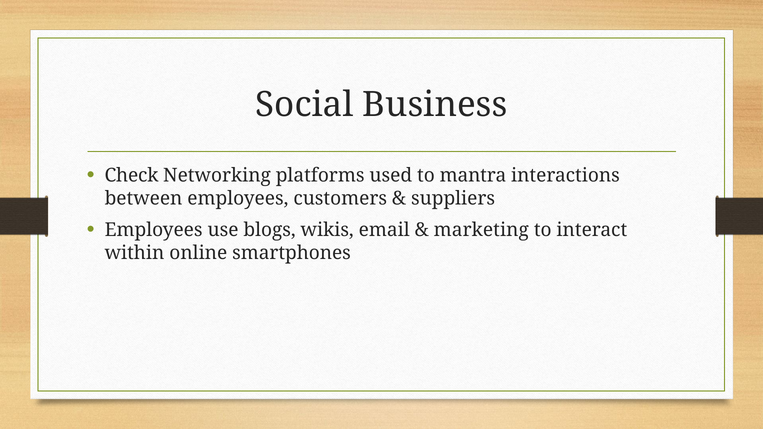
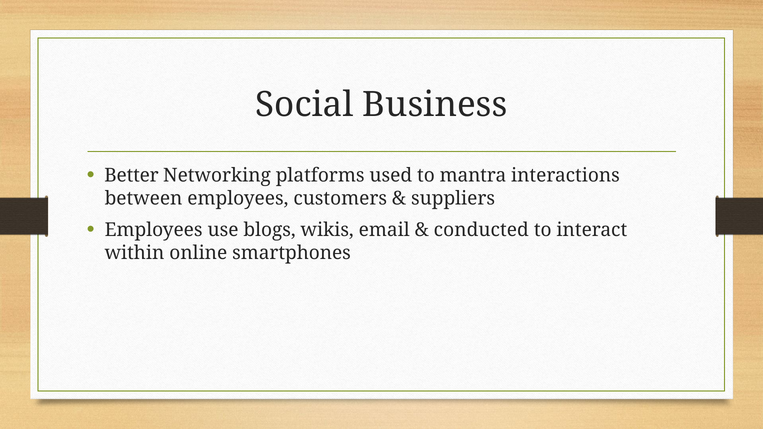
Check: Check -> Better (132, 176)
marketing: marketing -> conducted (481, 230)
